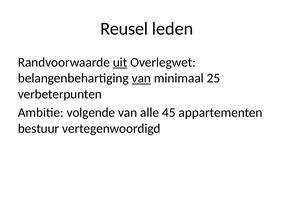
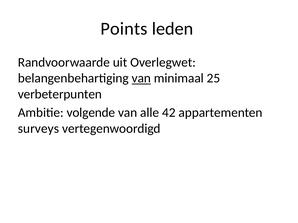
Reusel: Reusel -> Points (124, 29)
uit underline: present -> none (120, 63)
45: 45 -> 42 (169, 113)
bestuur: bestuur -> surveys (38, 129)
